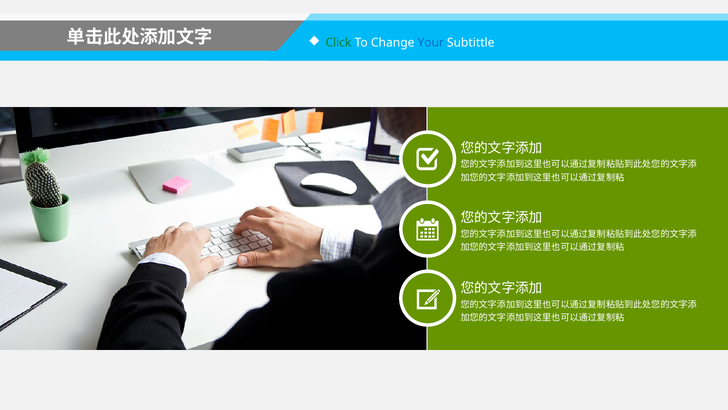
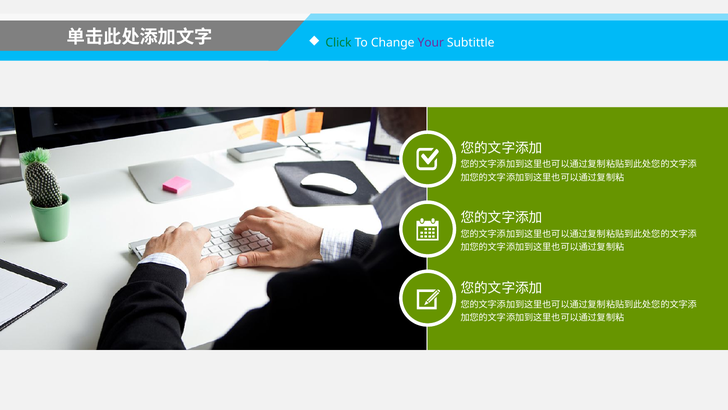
Your colour: blue -> purple (431, 43)
